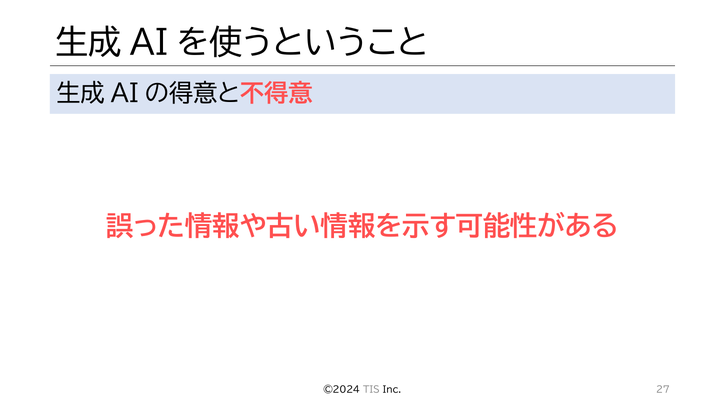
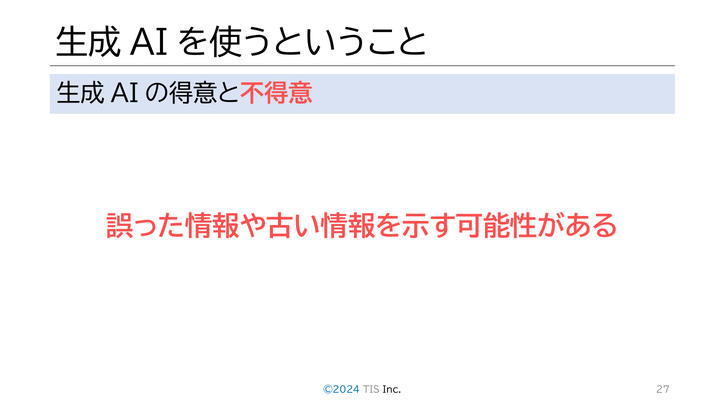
©2024 colour: black -> blue (342, 389)
